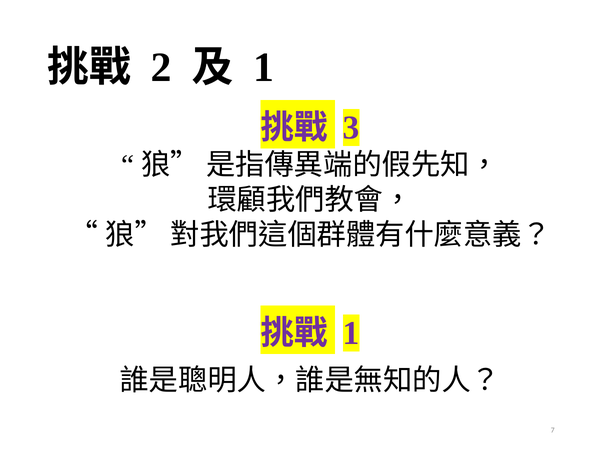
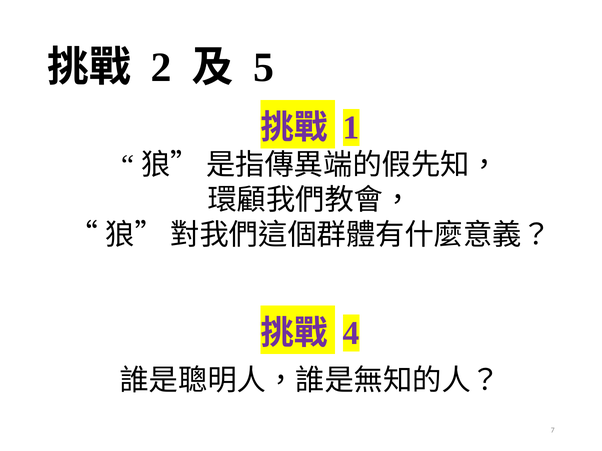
1: 1 -> 5 (264, 67)
3: 3 -> 1 (351, 128)
1: 1 -> 4 (351, 334)
